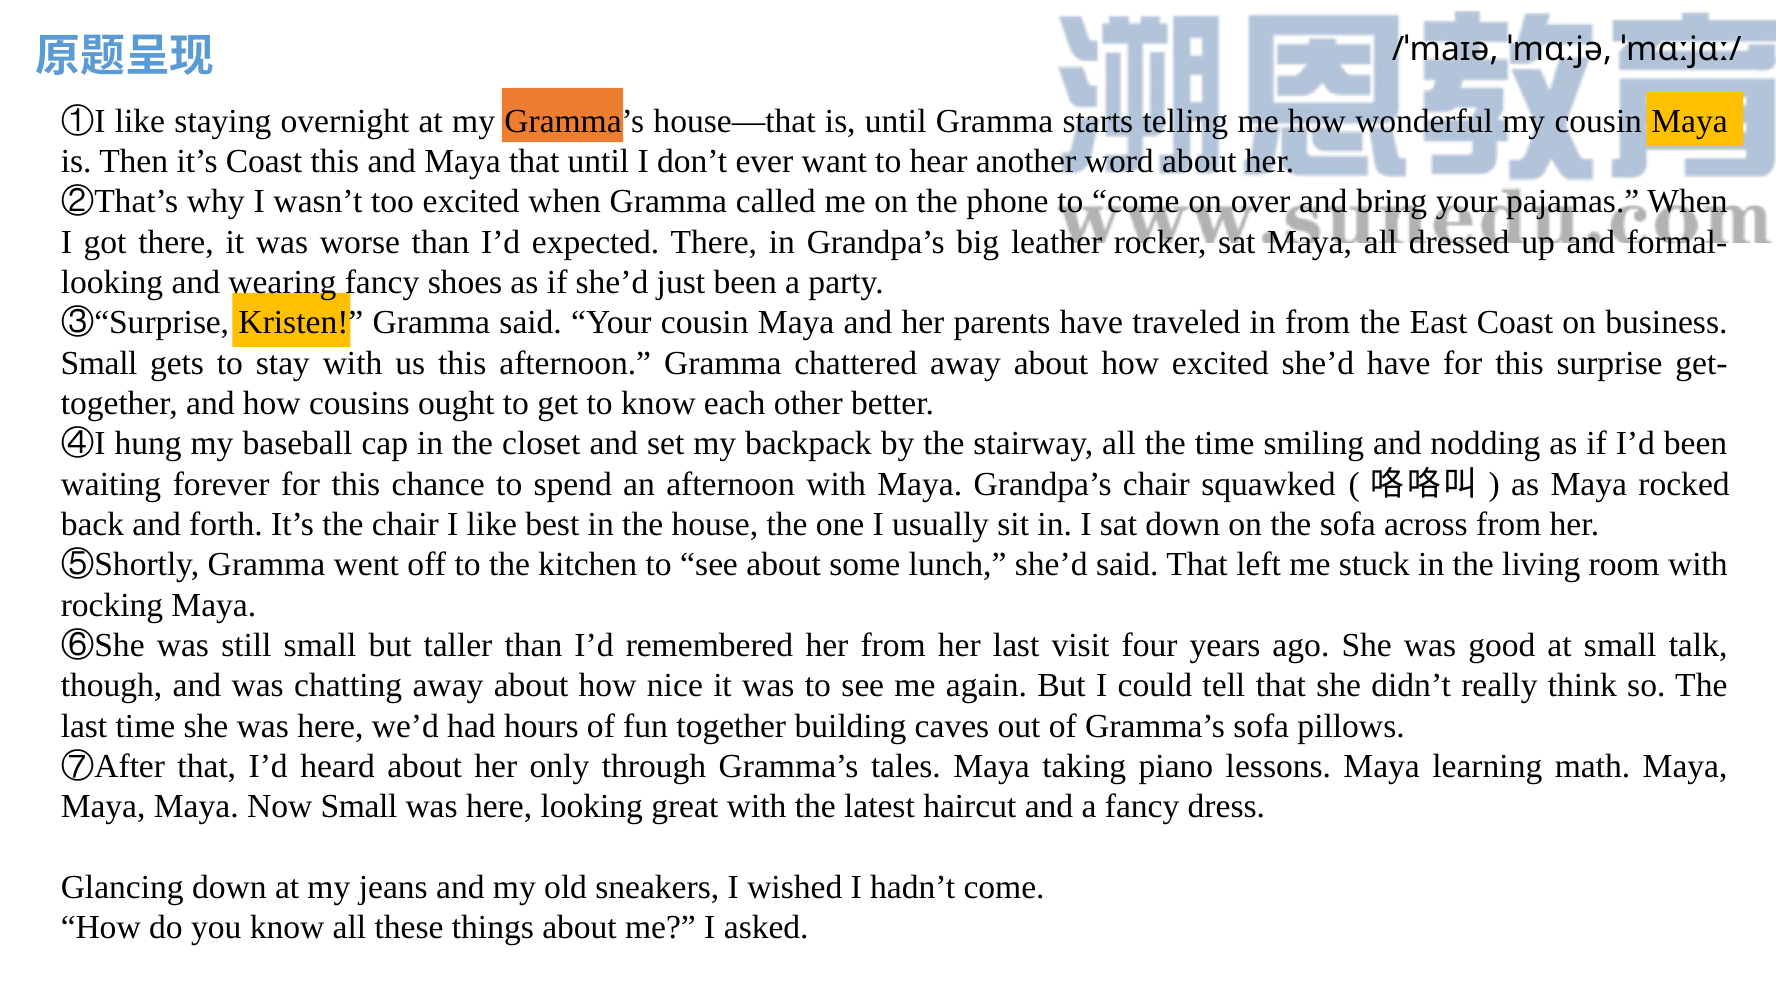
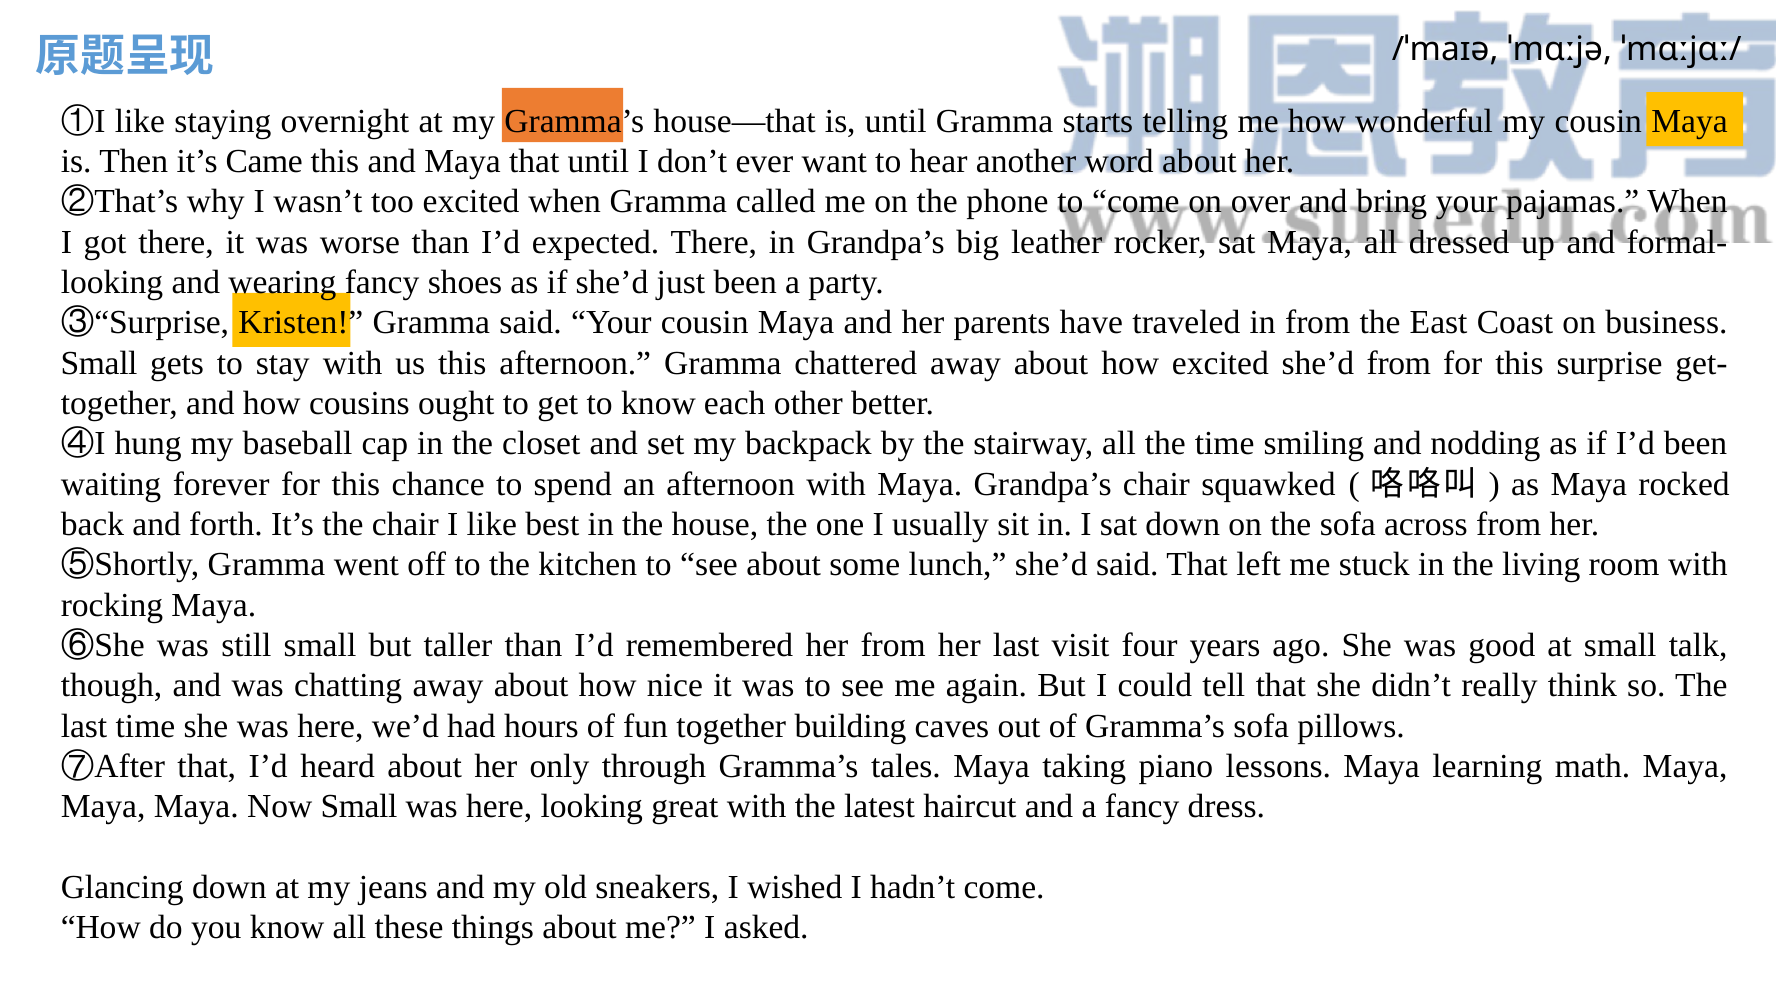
it’s Coast: Coast -> Came (264, 161)
she’d have: have -> from (1399, 363)
